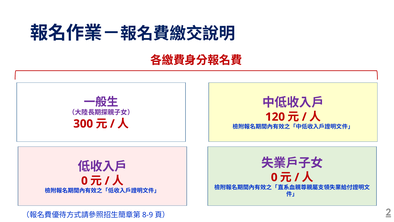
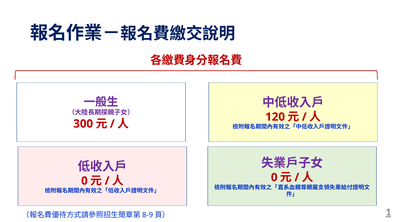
2: 2 -> 1 (388, 212)
